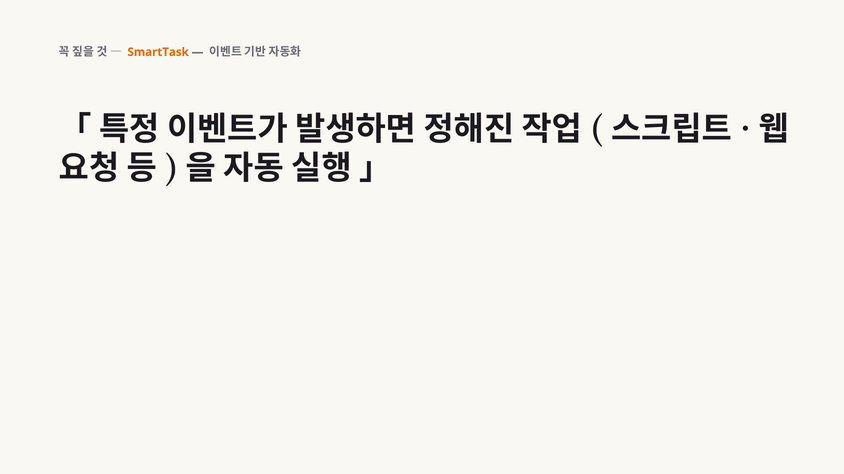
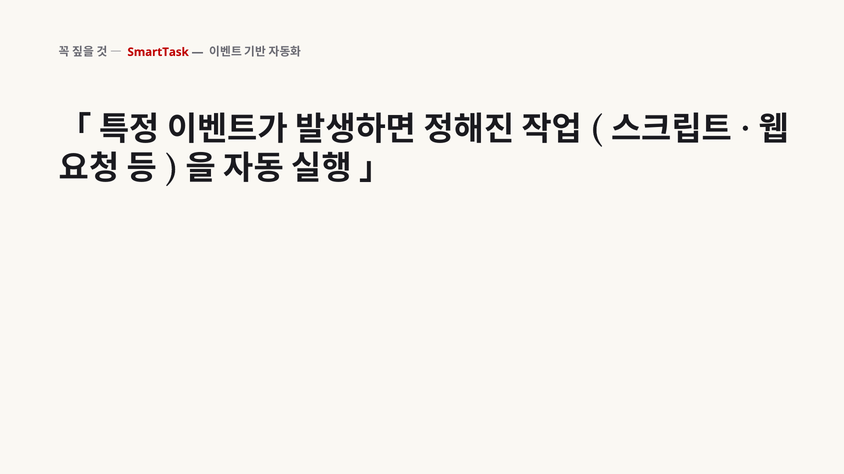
SmartTask colour: orange -> red (158, 52)
